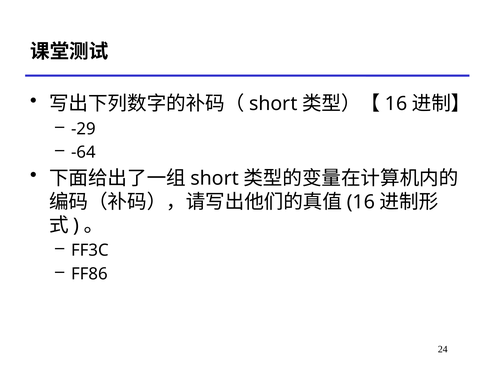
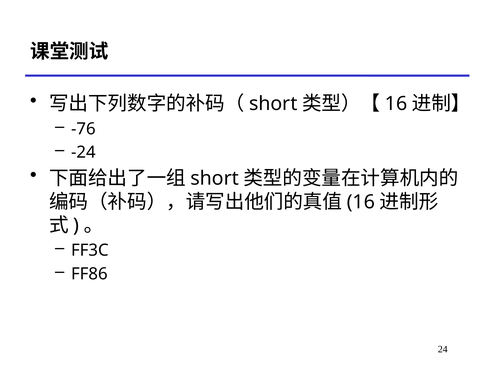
-29: -29 -> -76 (83, 129)
-64: -64 -> -24 (83, 152)
